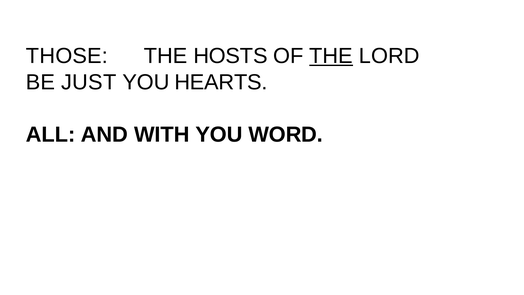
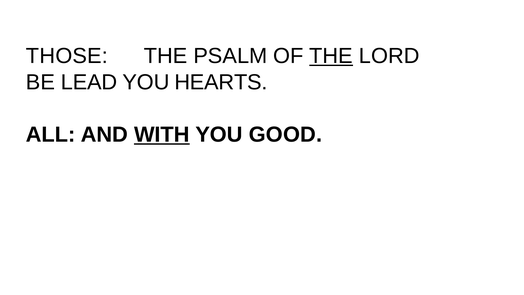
HOSTS: HOSTS -> PSALM (230, 56)
JUST: JUST -> LEAD (89, 82)
WITH underline: none -> present (162, 134)
WORD: WORD -> GOOD (285, 134)
